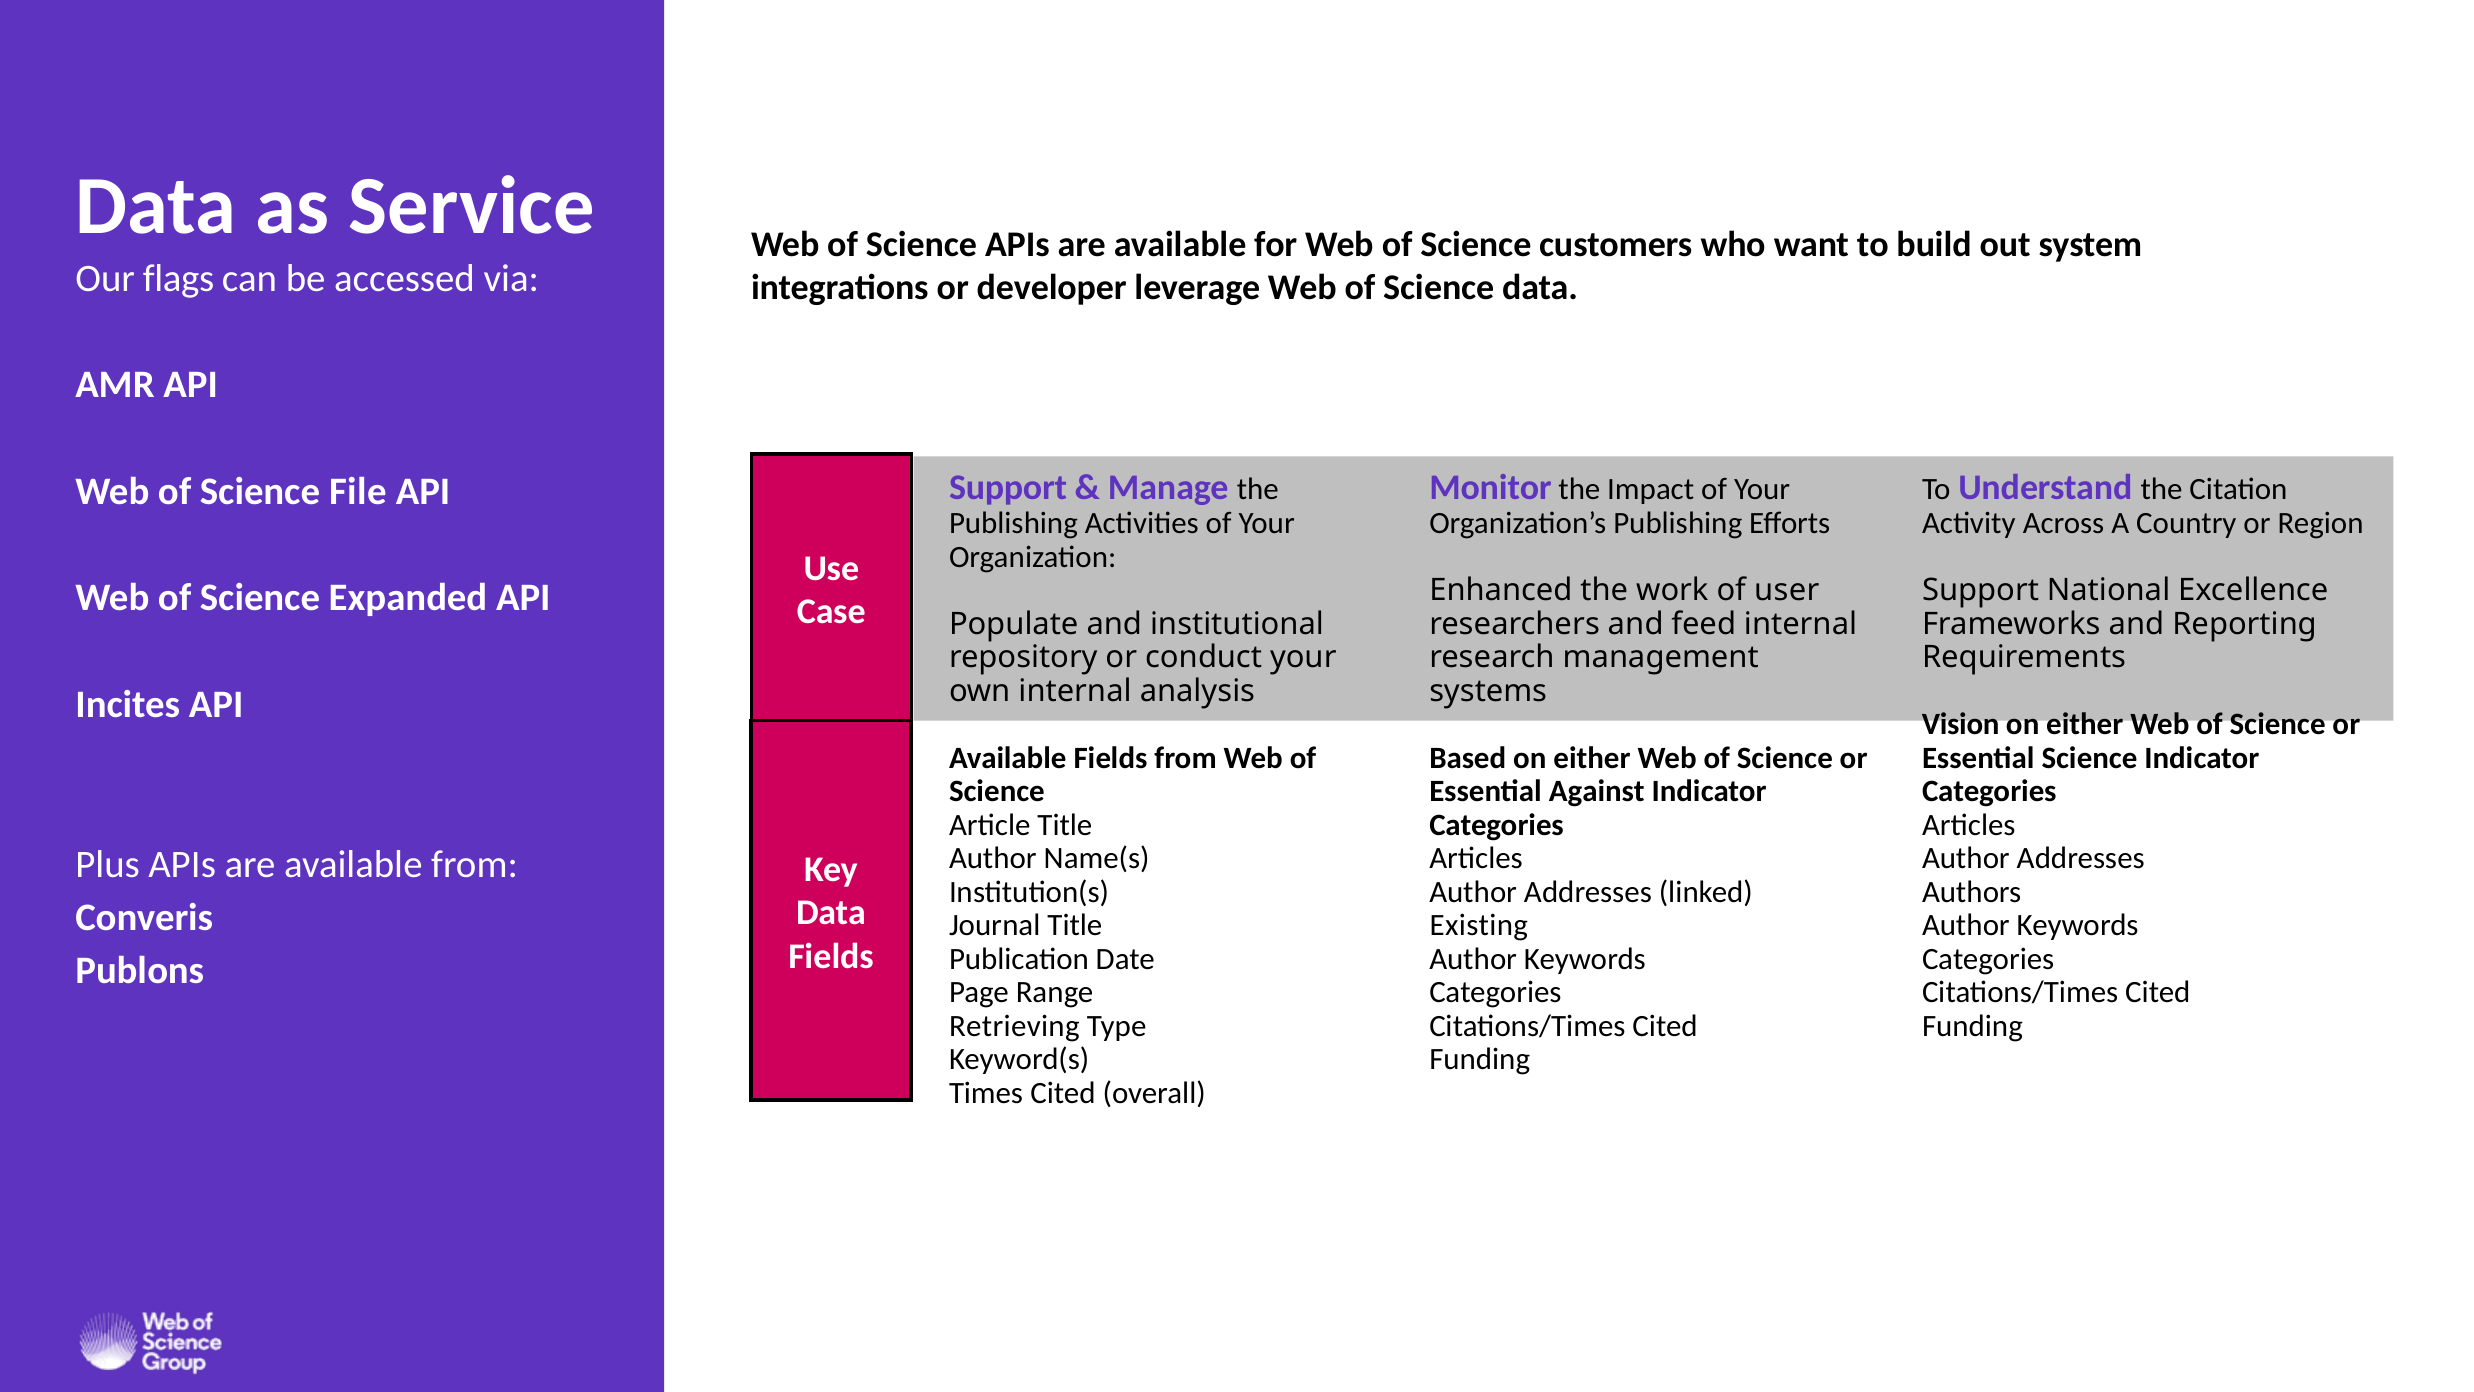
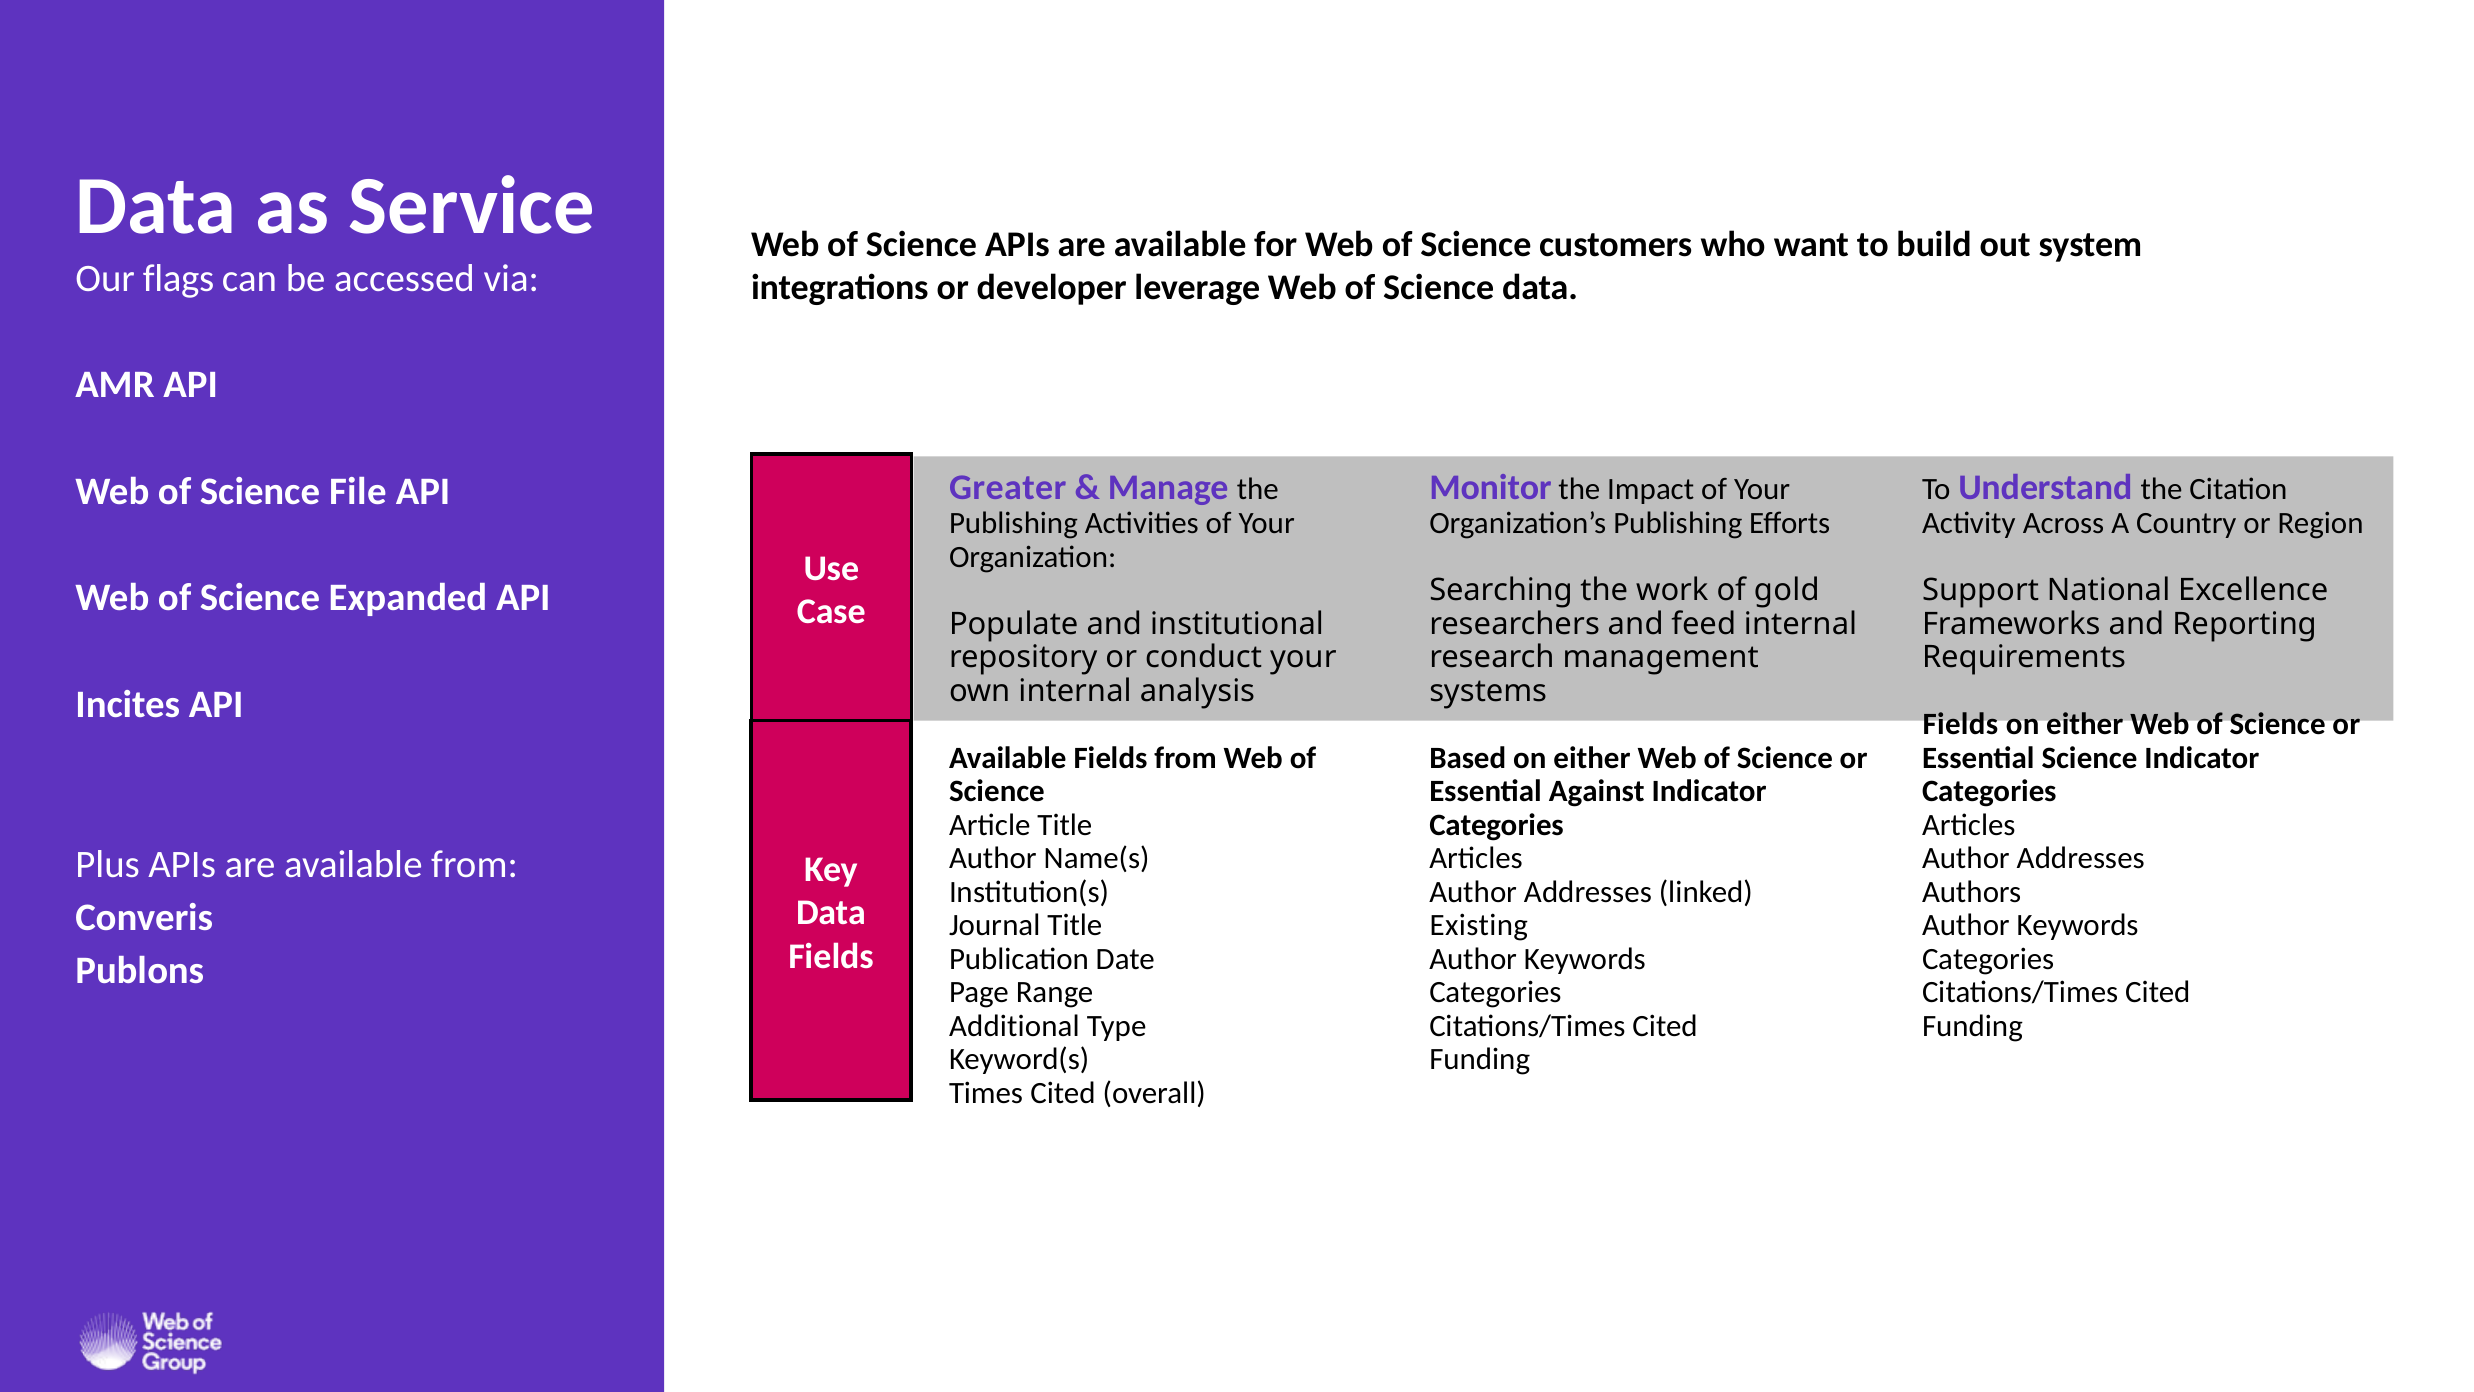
Support: Support -> Greater (1008, 487)
Enhanced: Enhanced -> Searching (1501, 590)
user: user -> gold (1787, 590)
Vision: Vision -> Fields (1960, 724)
Retrieving: Retrieving -> Additional (1014, 1026)
